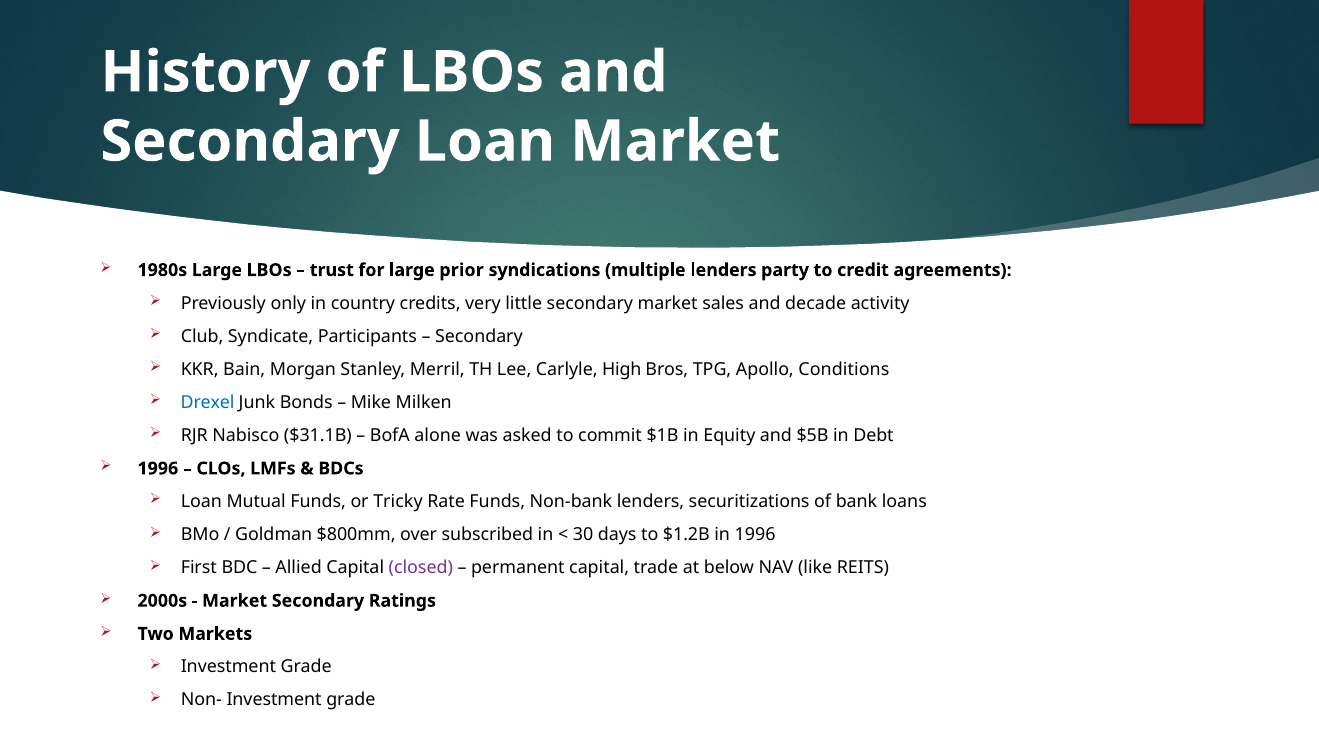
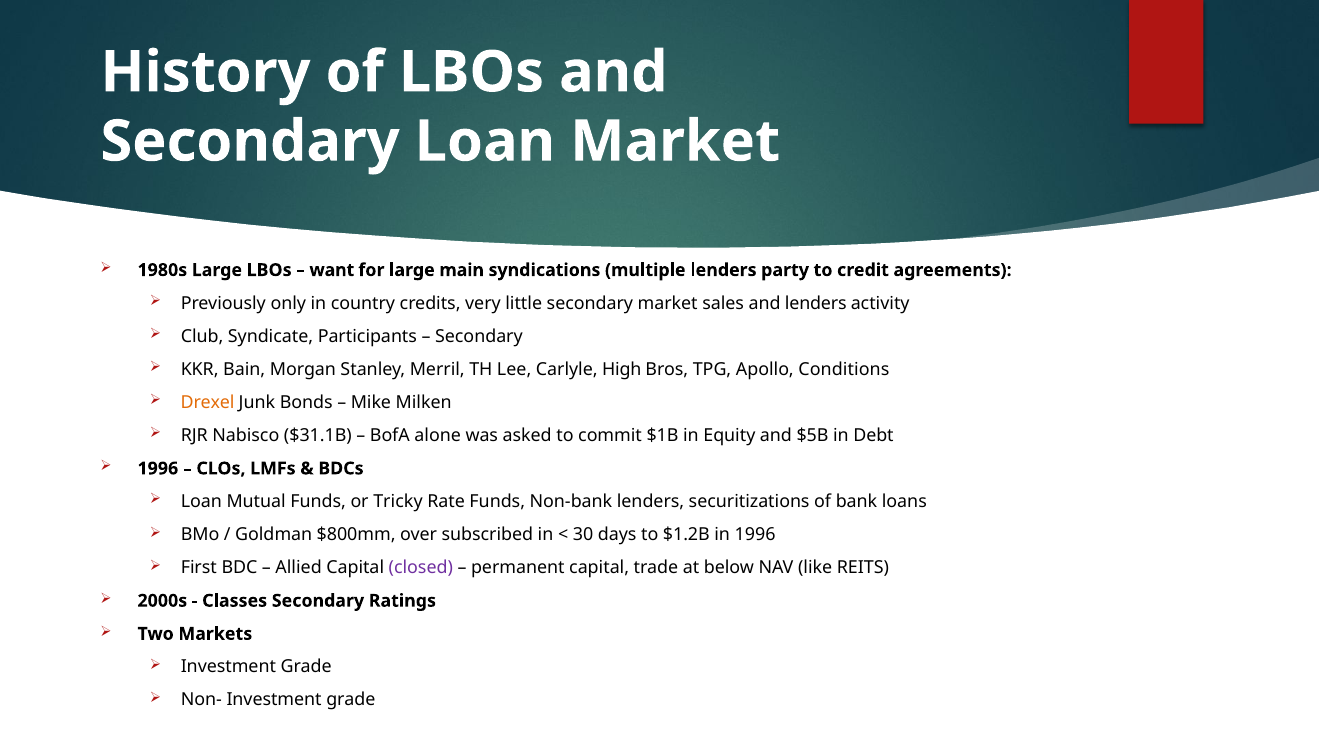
trust: trust -> want (332, 270)
prior: prior -> main (462, 270)
and decade: decade -> lenders (816, 303)
Drexel colour: blue -> orange (208, 402)
Market: Market -> Classes (235, 601)
